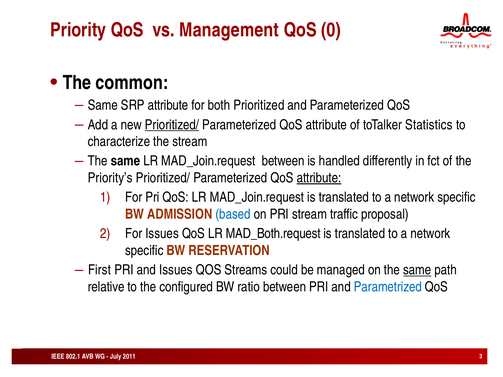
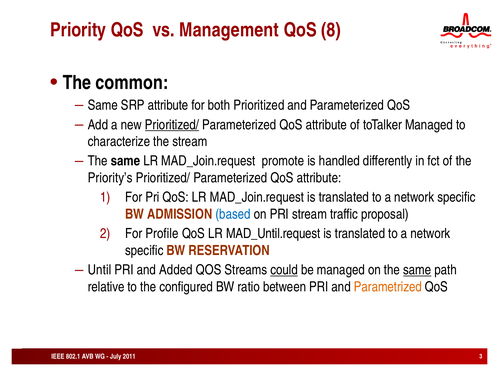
0: 0 -> 8 (331, 30)
toTalker Statistics: Statistics -> Managed (429, 125)
MAD_Join.request between: between -> promote (283, 161)
attribute underline: present -> none (319, 178)
For Issues: Issues -> Profile (162, 234)
MAD_Both.request: MAD_Both.request -> MAD_Until.request (273, 234)
First: First -> Until (100, 270)
and Issues: Issues -> Added (176, 270)
could underline: none -> present (284, 270)
Parametrized colour: blue -> orange (388, 287)
